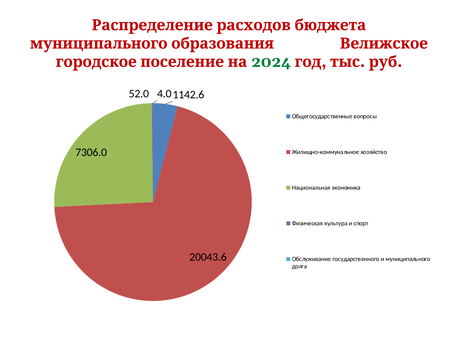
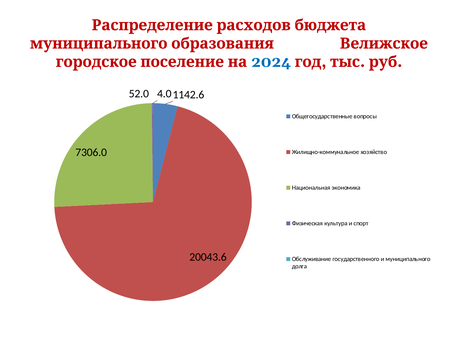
2024 colour: green -> blue (271, 62)
